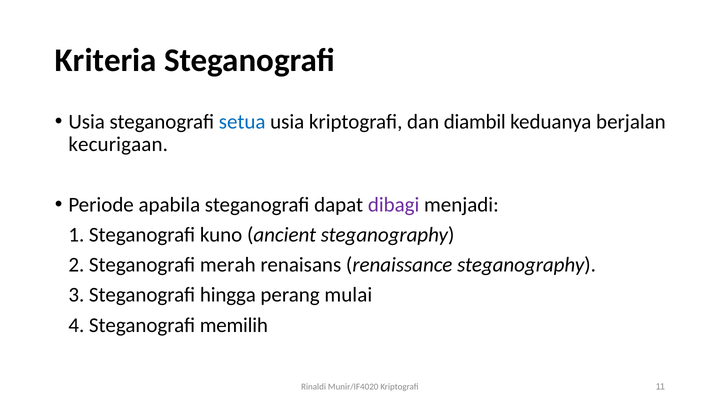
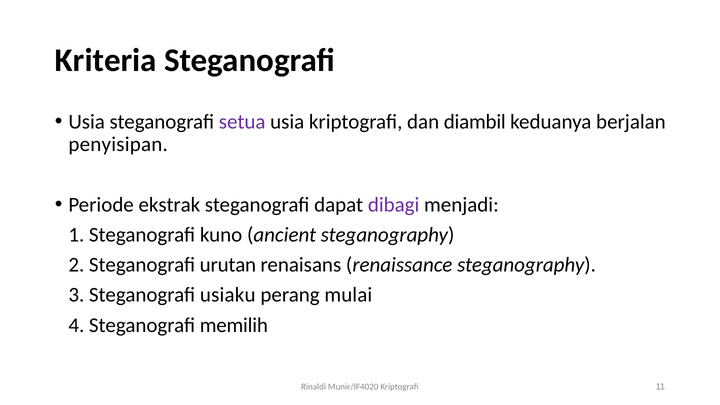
setua colour: blue -> purple (242, 122)
kecurigaan: kecurigaan -> penyisipan (118, 144)
apabila: apabila -> ekstrak (169, 205)
merah: merah -> urutan (228, 265)
hingga: hingga -> usiaku (228, 295)
